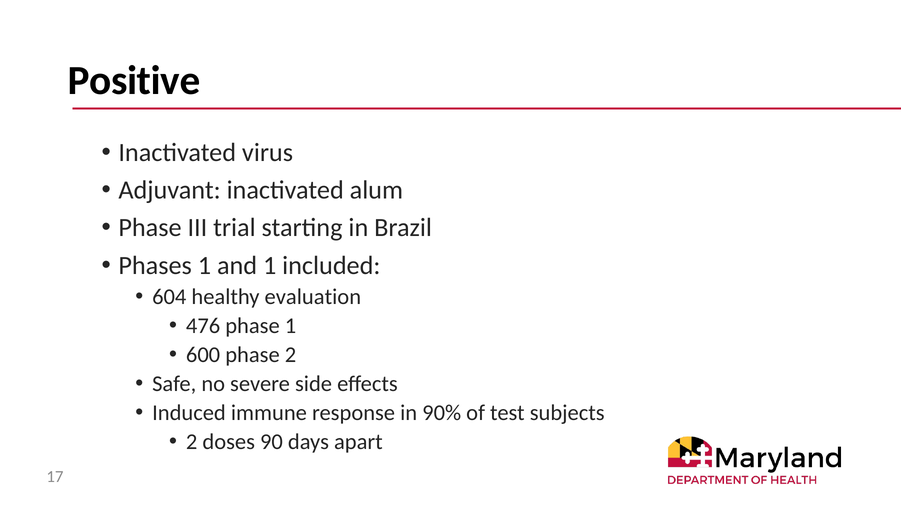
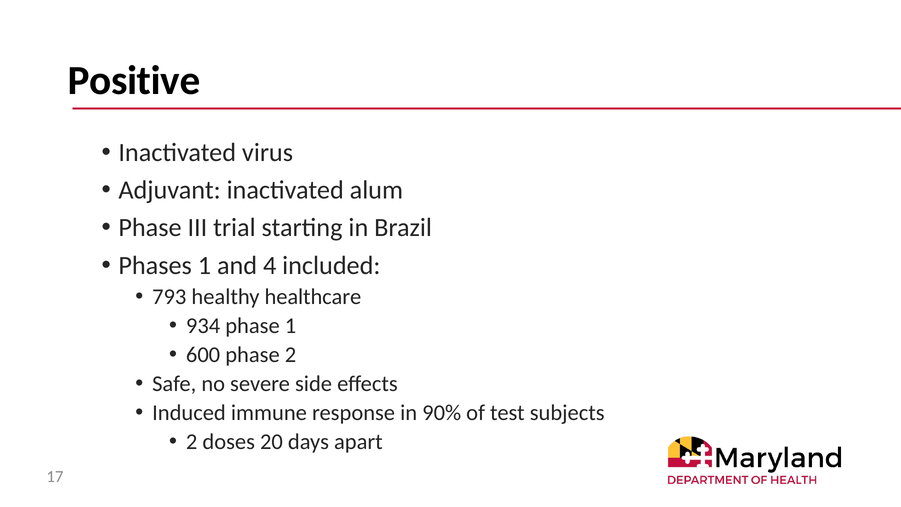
and 1: 1 -> 4 (270, 265)
604: 604 -> 793 (169, 297)
evaluation: evaluation -> healthcare (313, 297)
476: 476 -> 934 (203, 326)
90: 90 -> 20 (271, 442)
